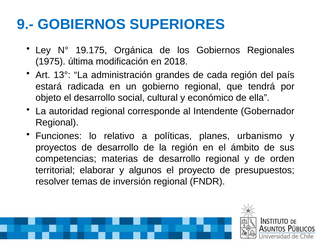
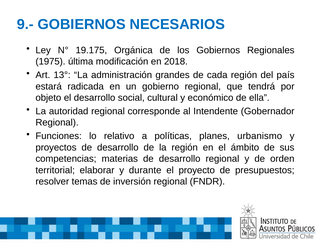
SUPERIORES: SUPERIORES -> NECESARIOS (177, 24)
algunos: algunos -> durante (145, 170)
